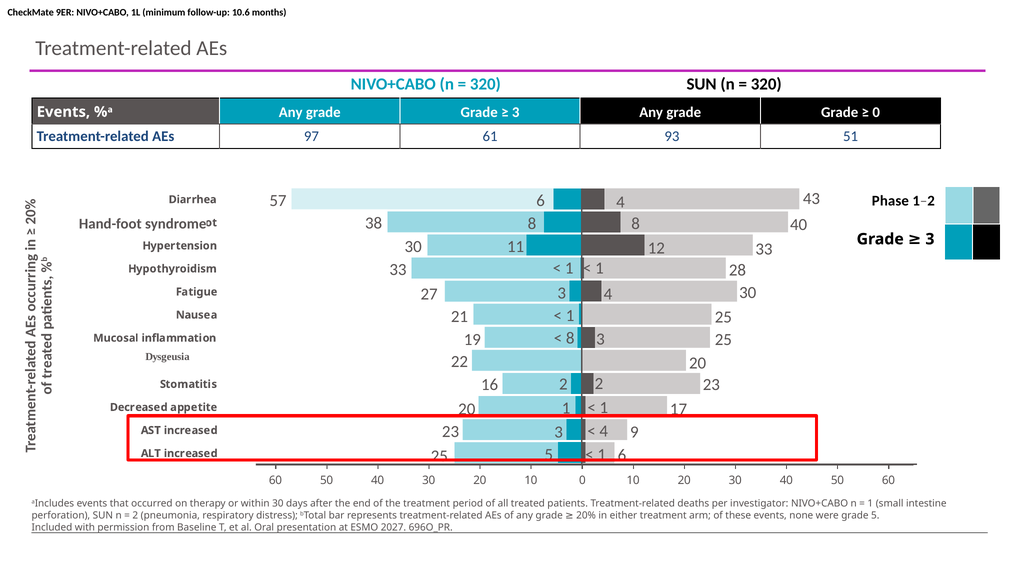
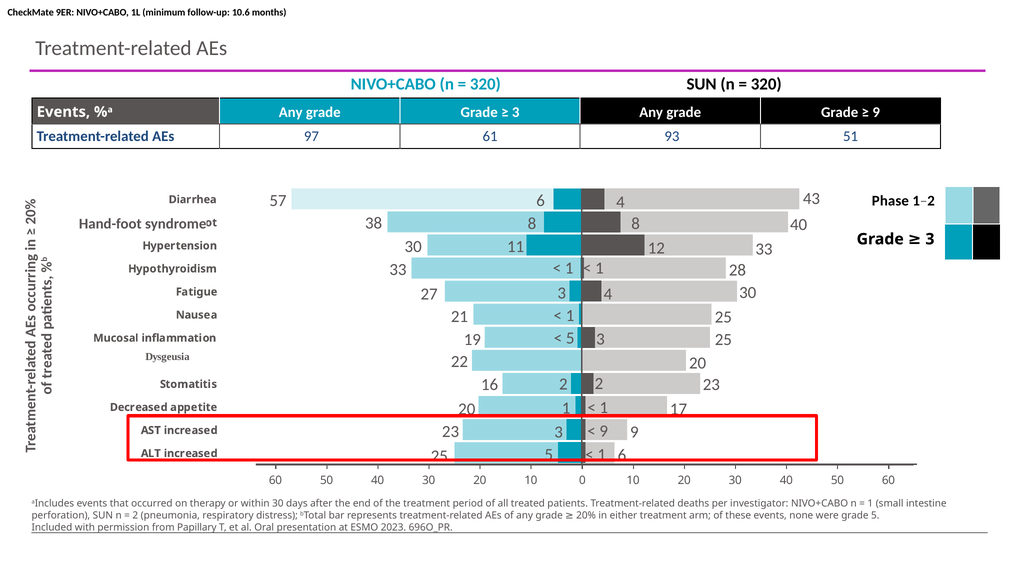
0: 0 -> 9 (876, 113)
8: 8 -> 5 (570, 338)
4: 4 -> 9 (604, 431)
Baseline: Baseline -> Papillary (197, 527)
2027: 2027 -> 2023 (393, 527)
